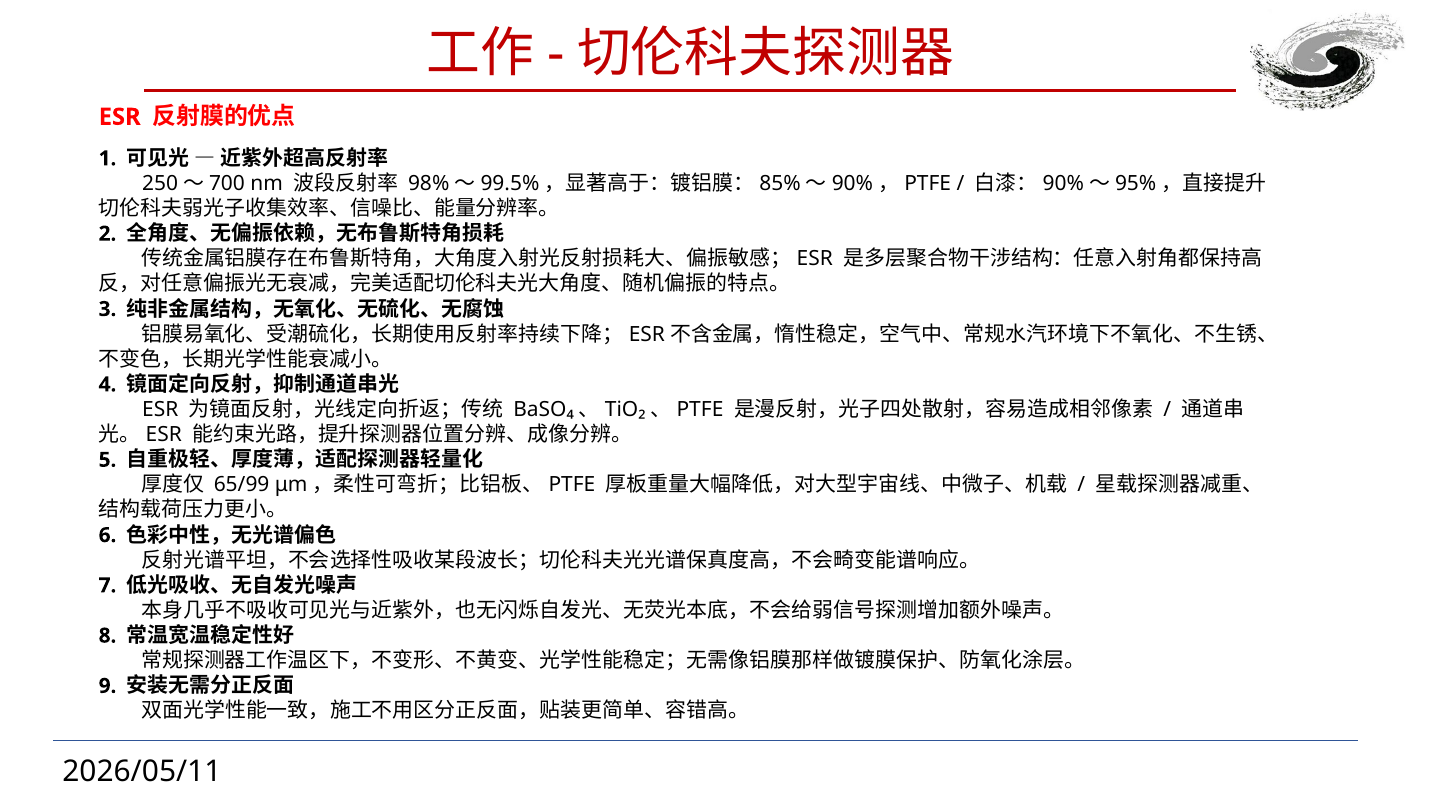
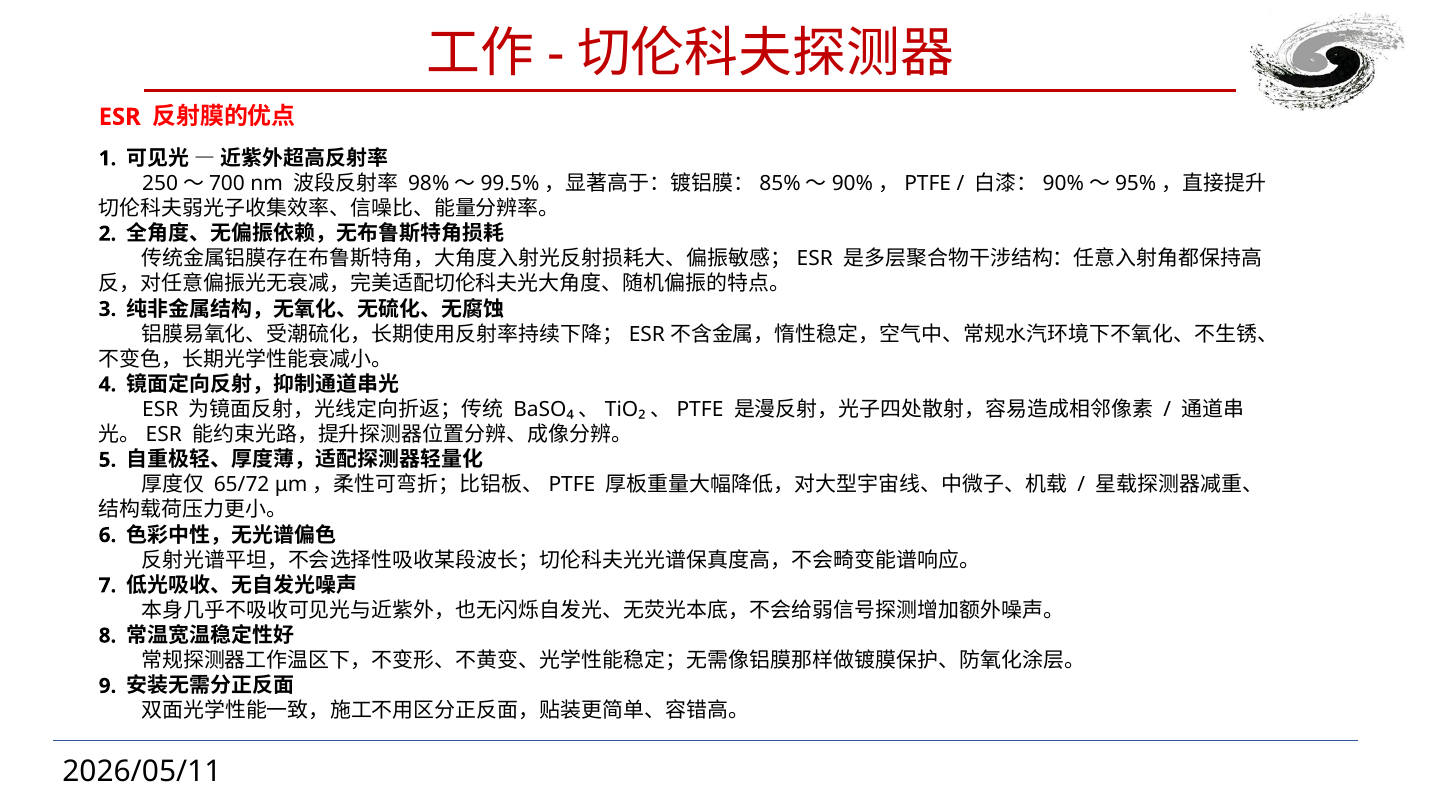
65/99: 65/99 -> 65/72 (242, 485)
